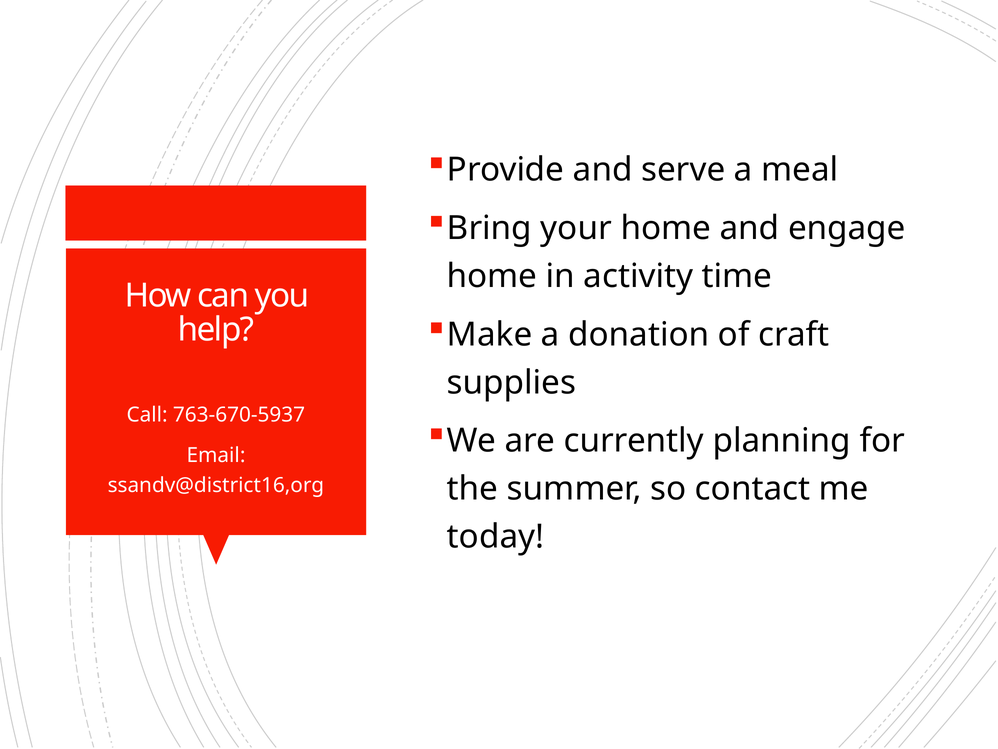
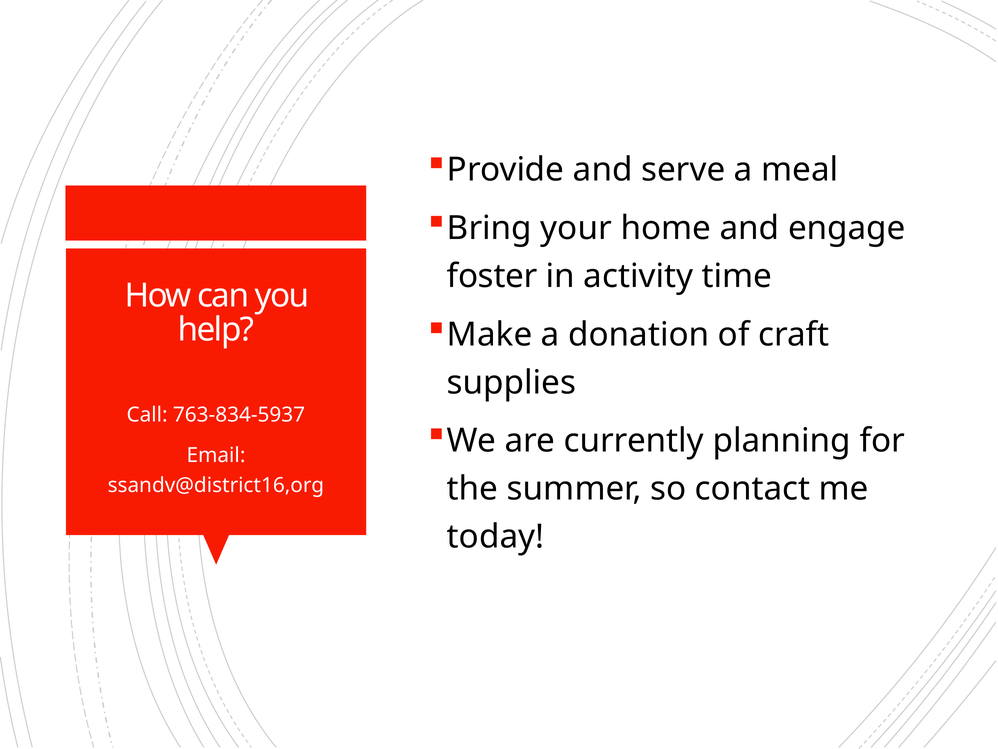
home: home -> foster (492, 276)
763-670-5937: 763-670-5937 -> 763-834-5937 (239, 415)
